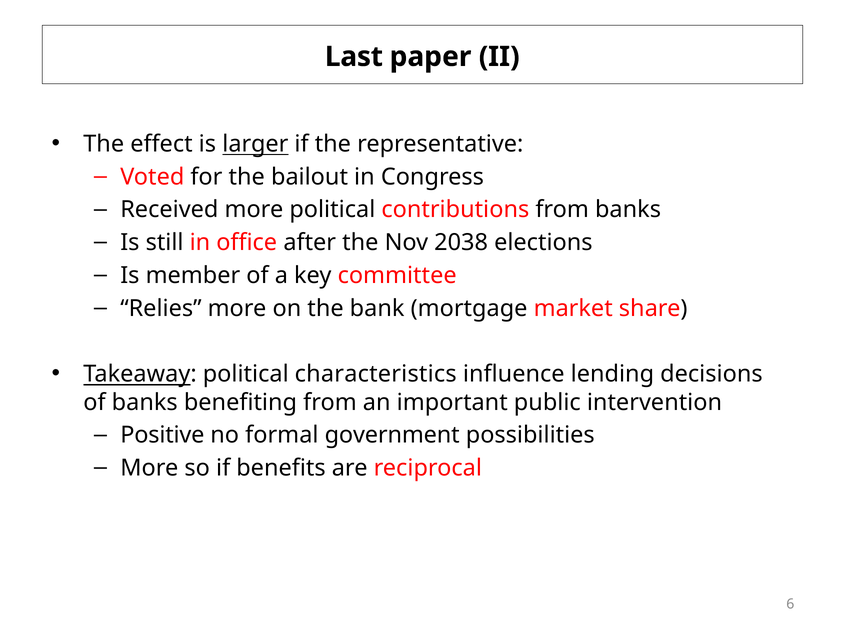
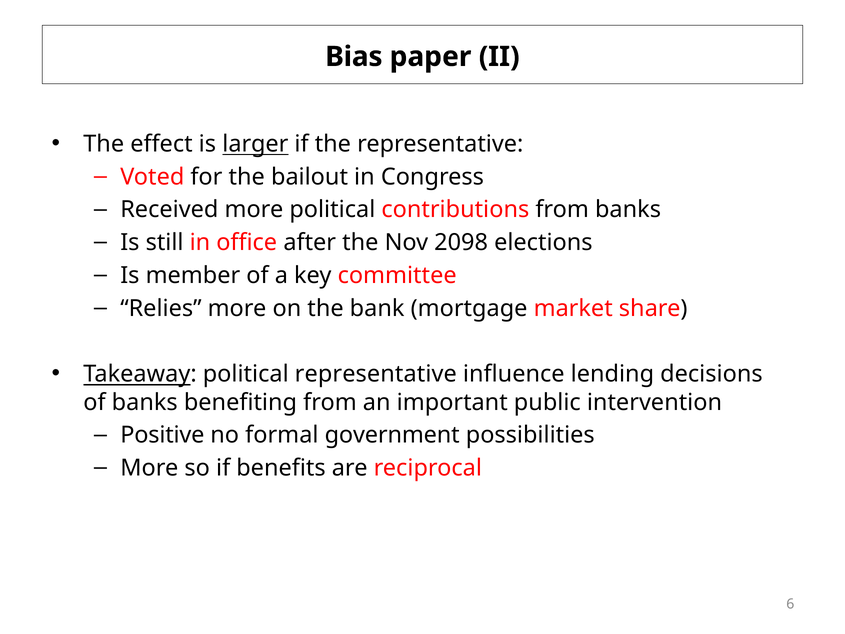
Last: Last -> Bias (354, 57)
2038: 2038 -> 2098 (461, 242)
political characteristics: characteristics -> representative (376, 374)
